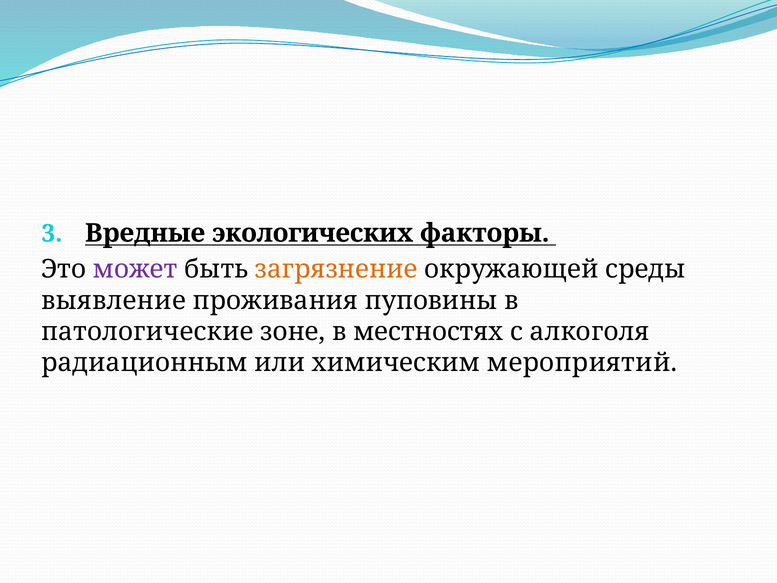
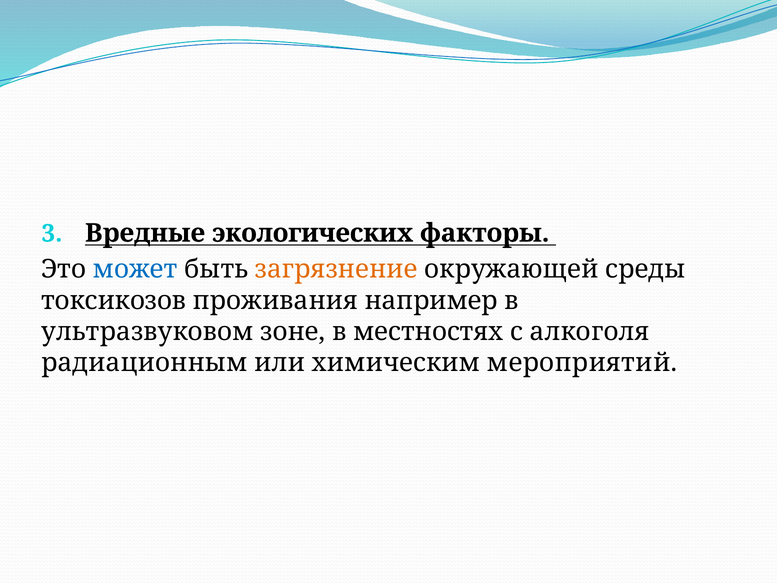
может colour: purple -> blue (135, 269)
выявление: выявление -> токсикозов (114, 300)
пуповины: пуповины -> например (431, 300)
патологические: патологические -> ультразвуковом (147, 331)
